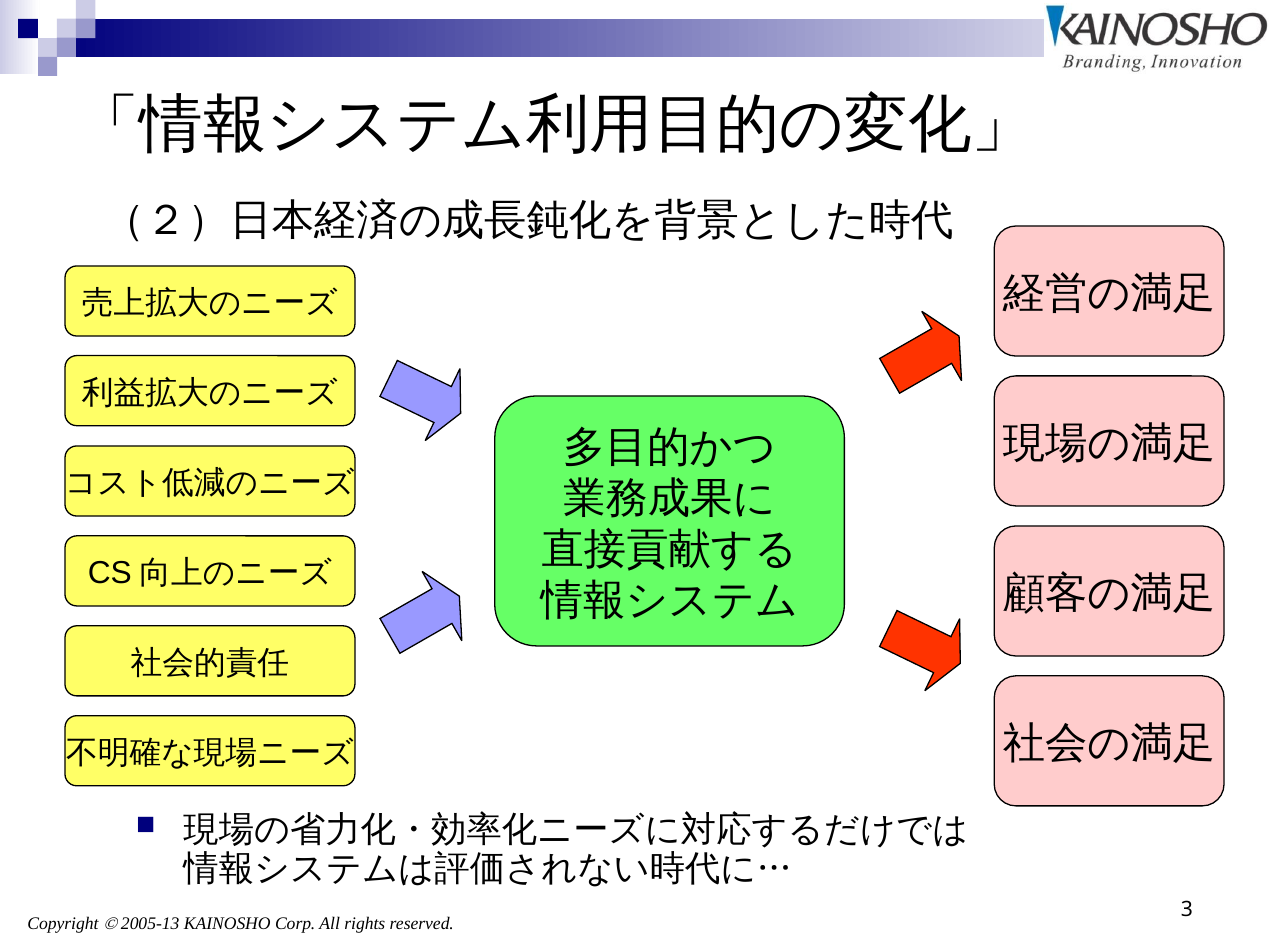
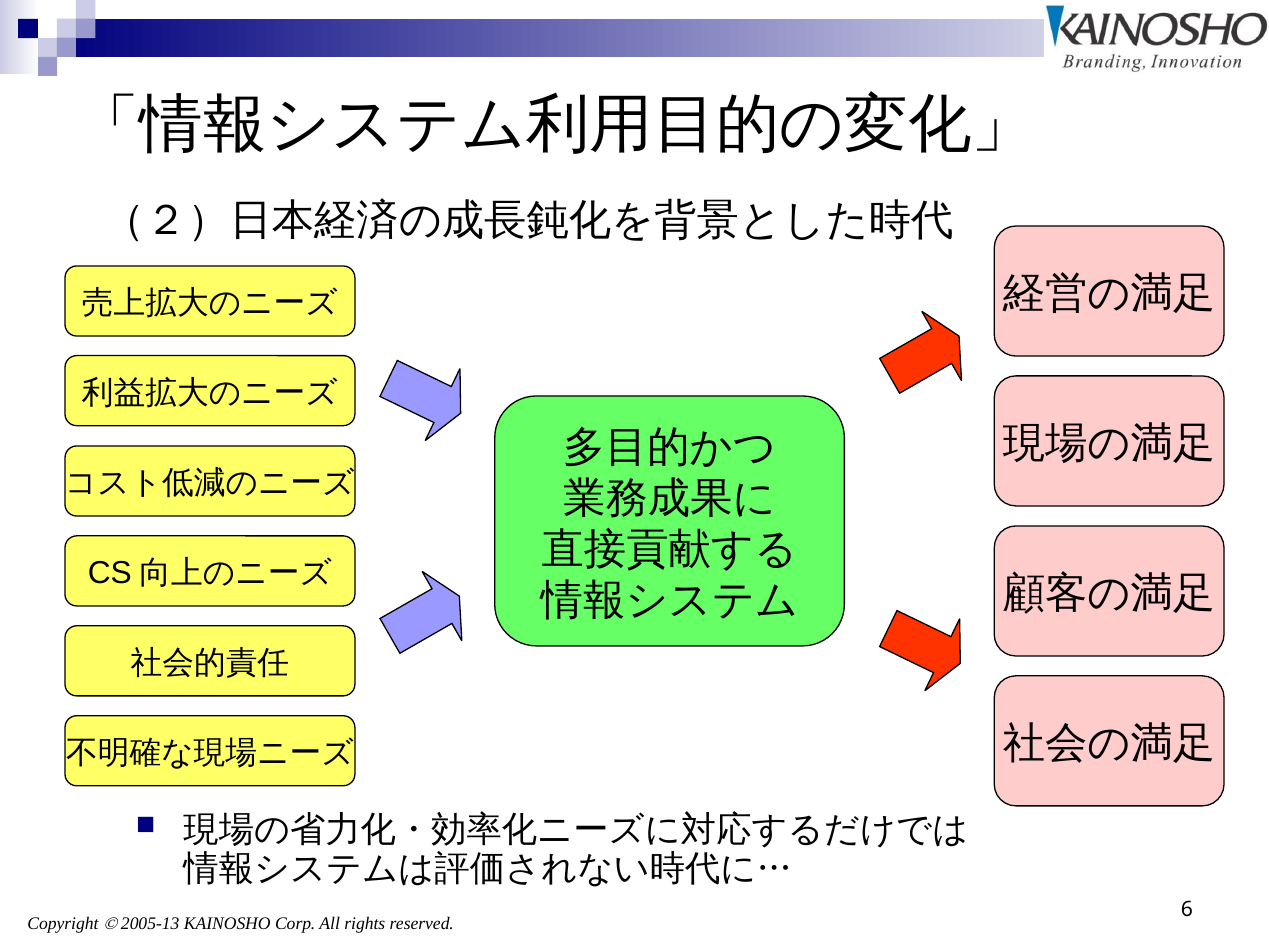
3: 3 -> 6 (1187, 910)
